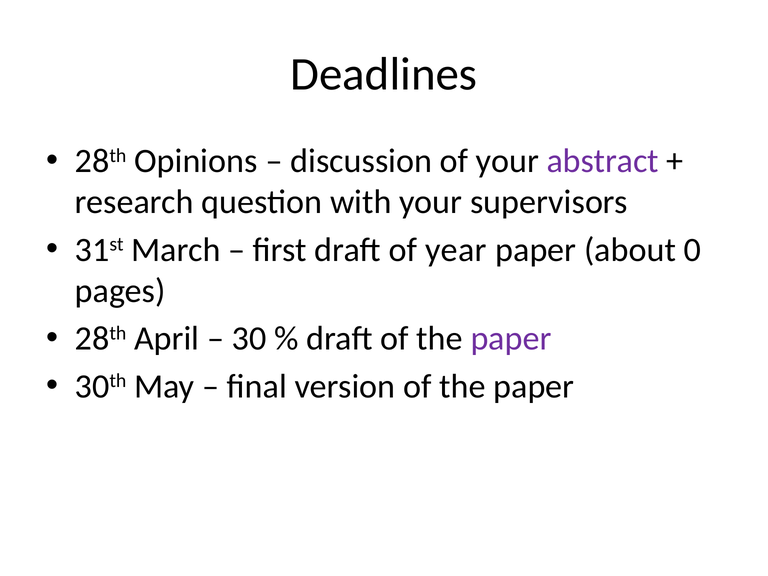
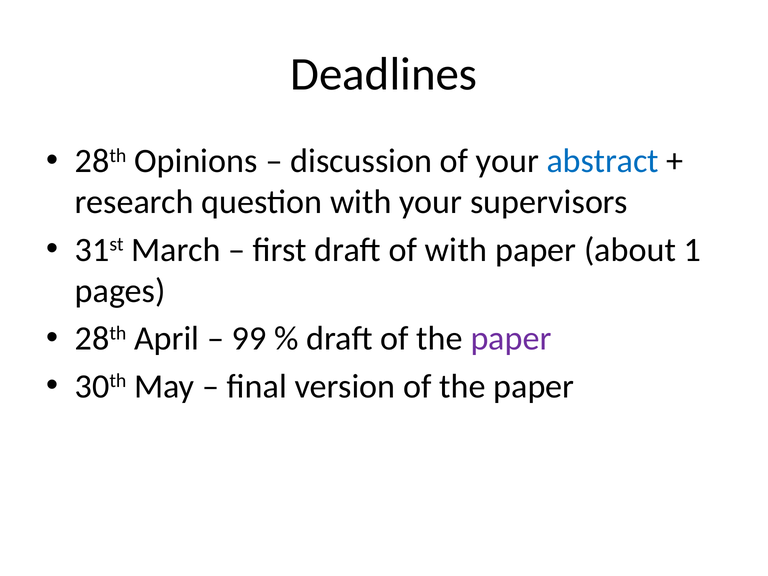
abstract colour: purple -> blue (603, 161)
of year: year -> with (456, 250)
0: 0 -> 1 (692, 250)
30: 30 -> 99 (249, 339)
